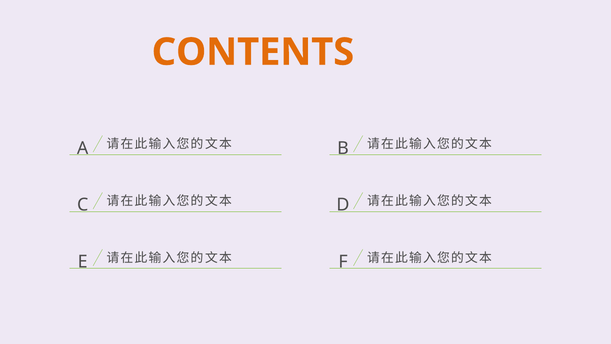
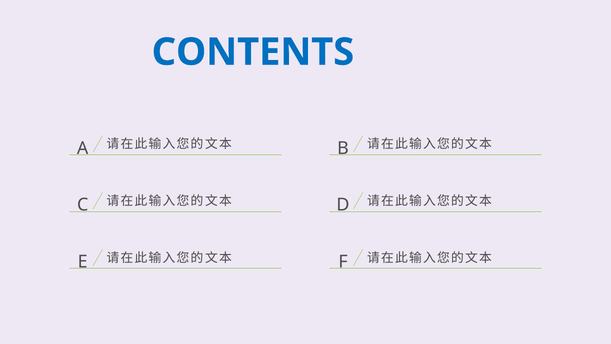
CONTENTS colour: orange -> blue (253, 52)
